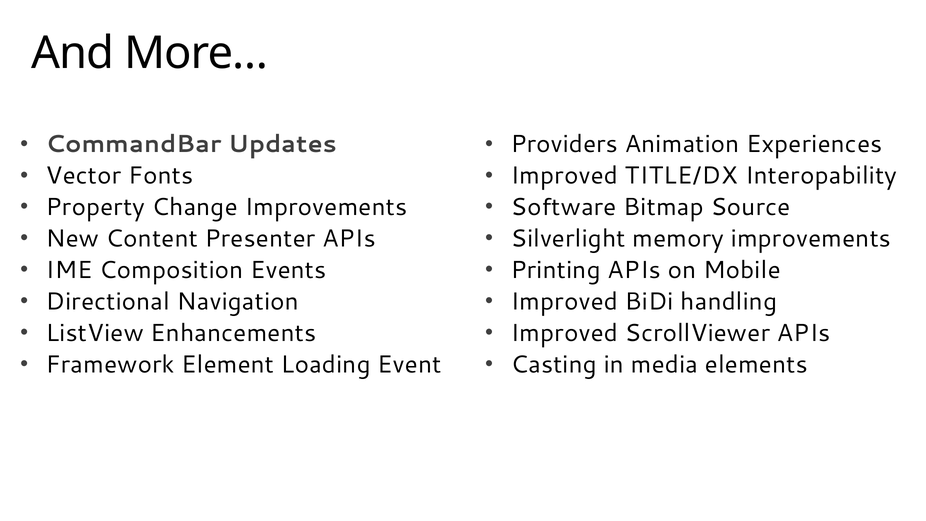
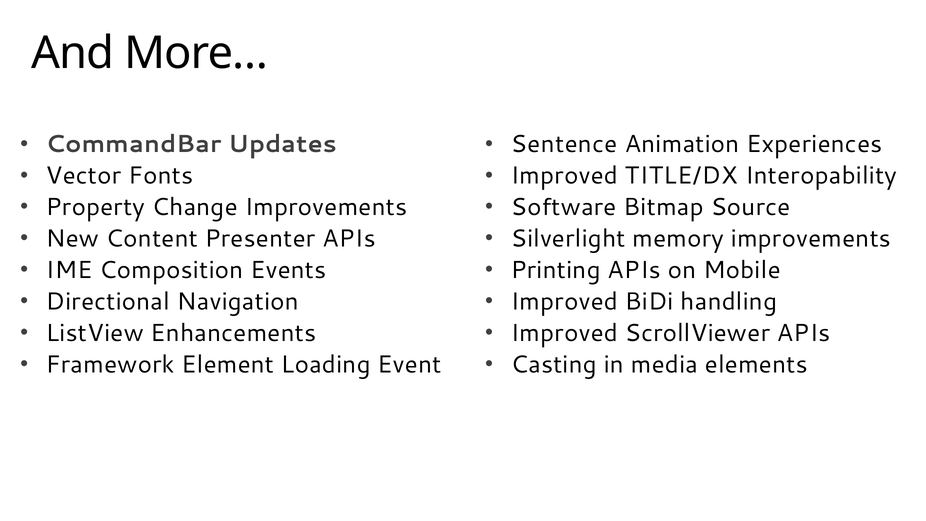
Providers: Providers -> Sentence (564, 144)
